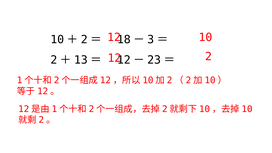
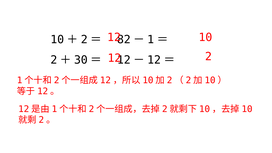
18: 18 -> 82 (124, 40)
3: 3 -> 1 (151, 40)
13: 13 -> 30 (81, 60)
23: 23 -> 12 (154, 60)
